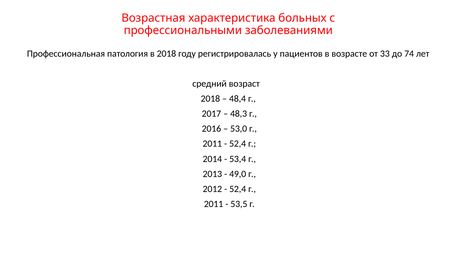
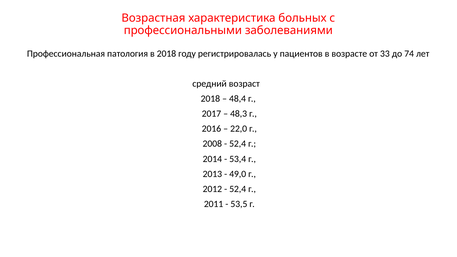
53,0: 53,0 -> 22,0 (239, 129)
2011: 2011 -> 2008 (212, 144)
